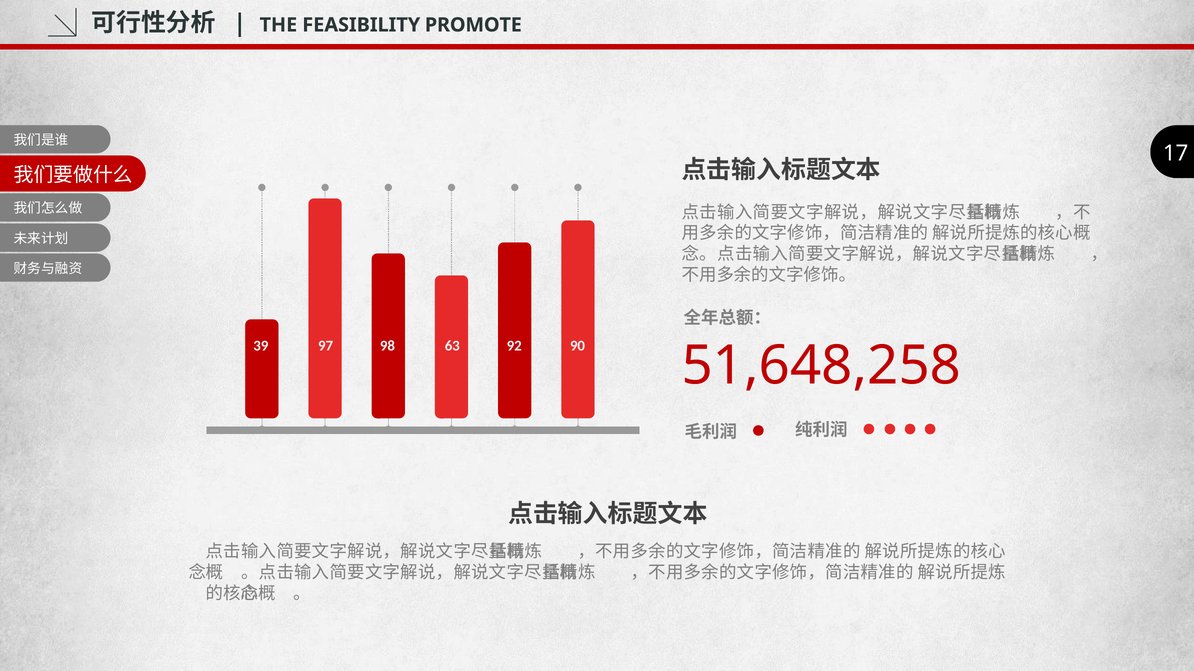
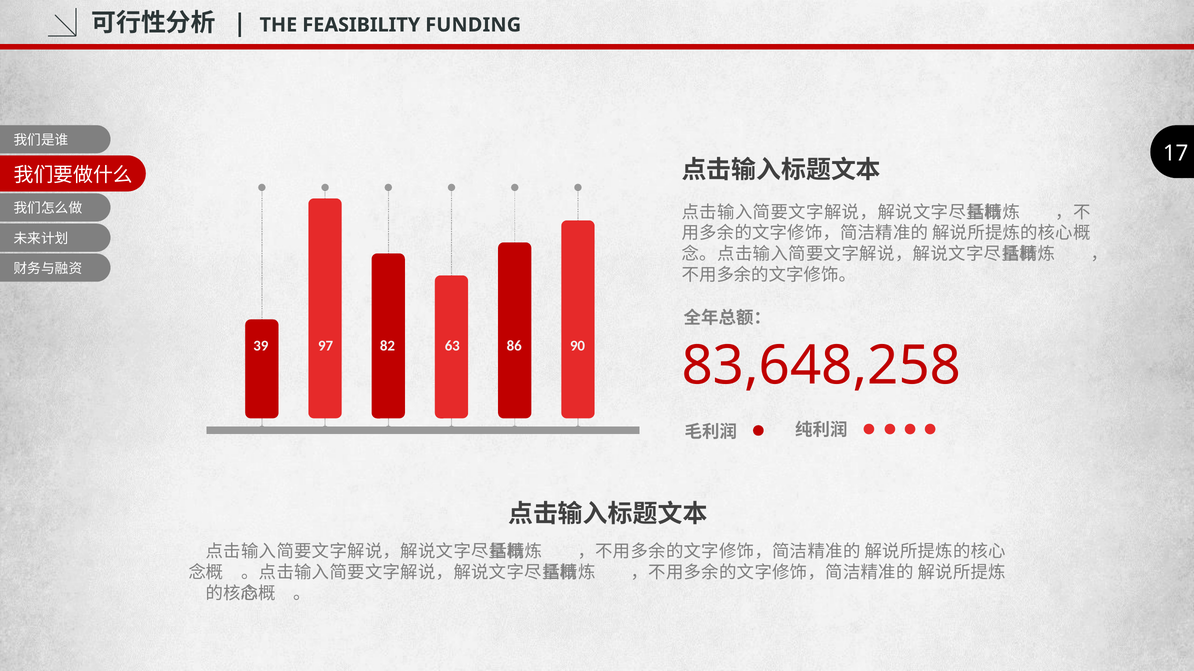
PROMOTE: PROMOTE -> FUNDING (473, 25)
98: 98 -> 82 (387, 346)
92: 92 -> 86 (514, 346)
51,648,258: 51,648,258 -> 83,648,258 (821, 366)
